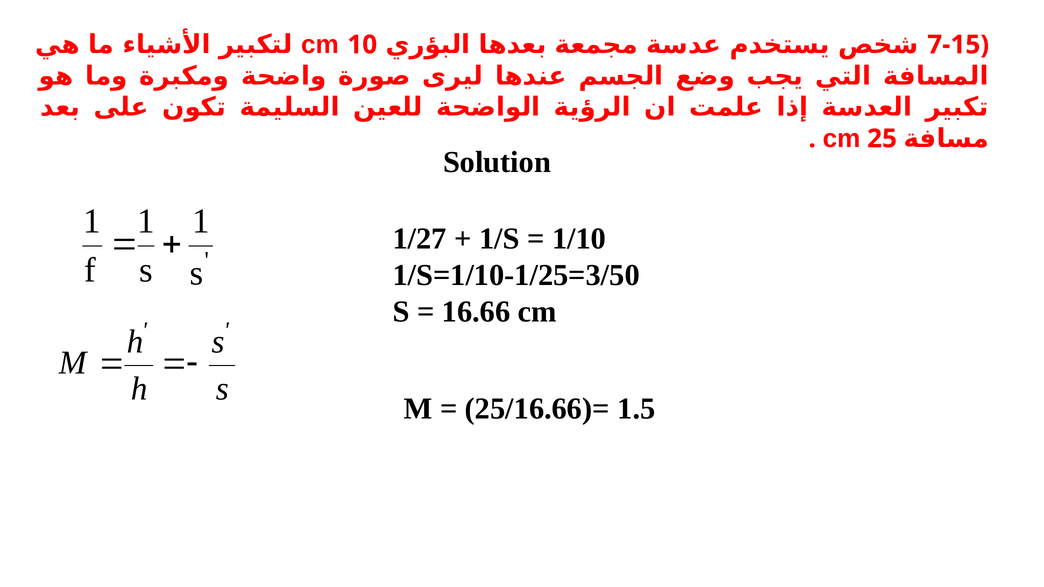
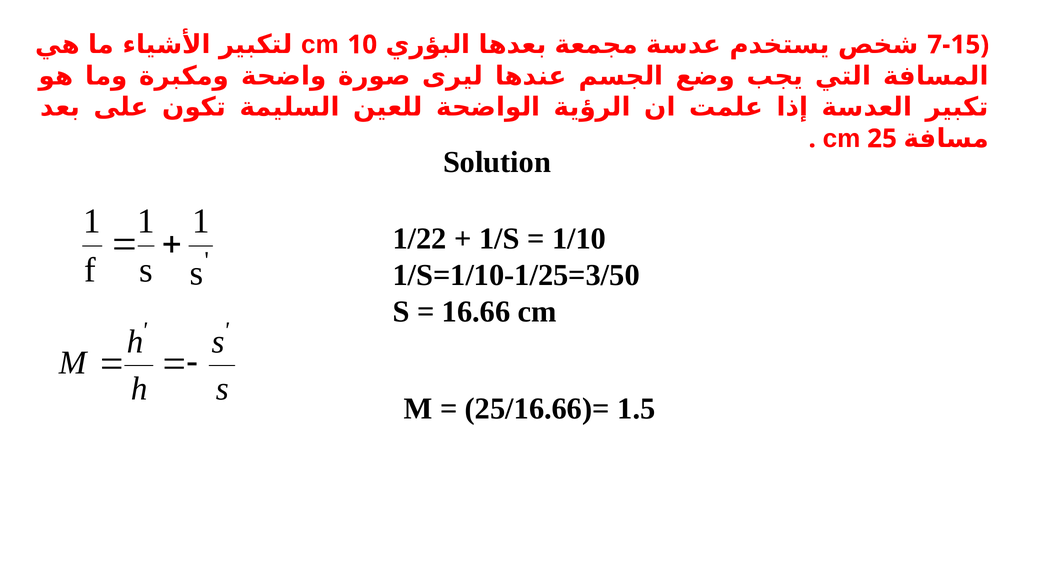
1/27: 1/27 -> 1/22 (420, 239)
